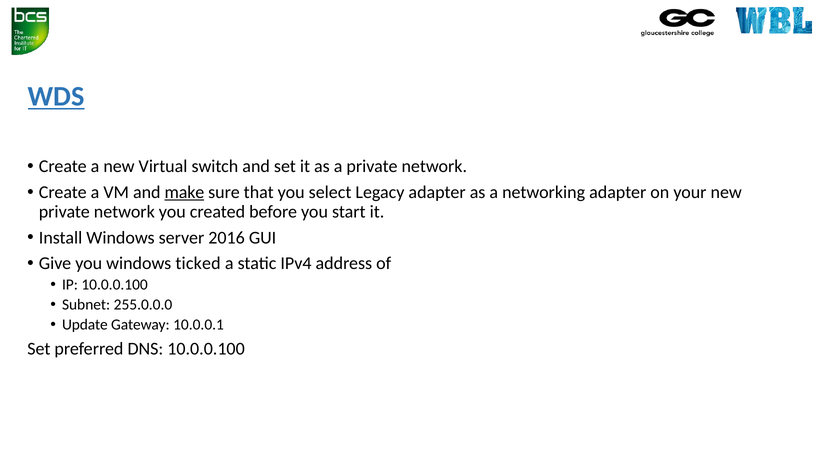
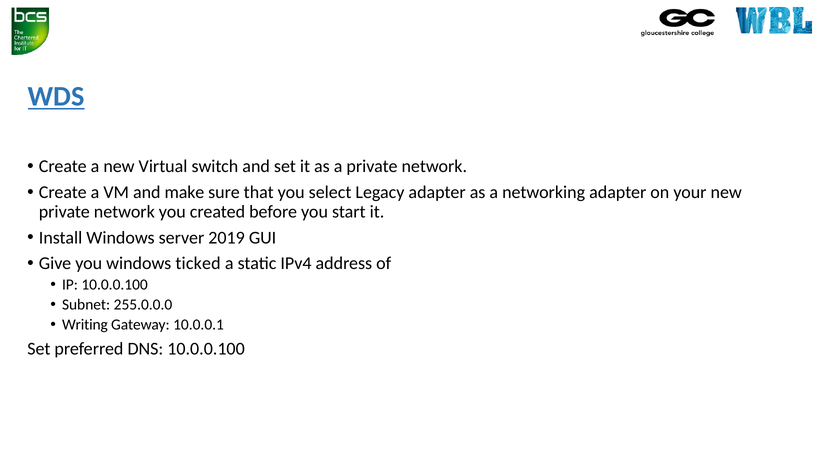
make underline: present -> none (184, 192)
2016: 2016 -> 2019 (227, 238)
Update: Update -> Writing (85, 325)
